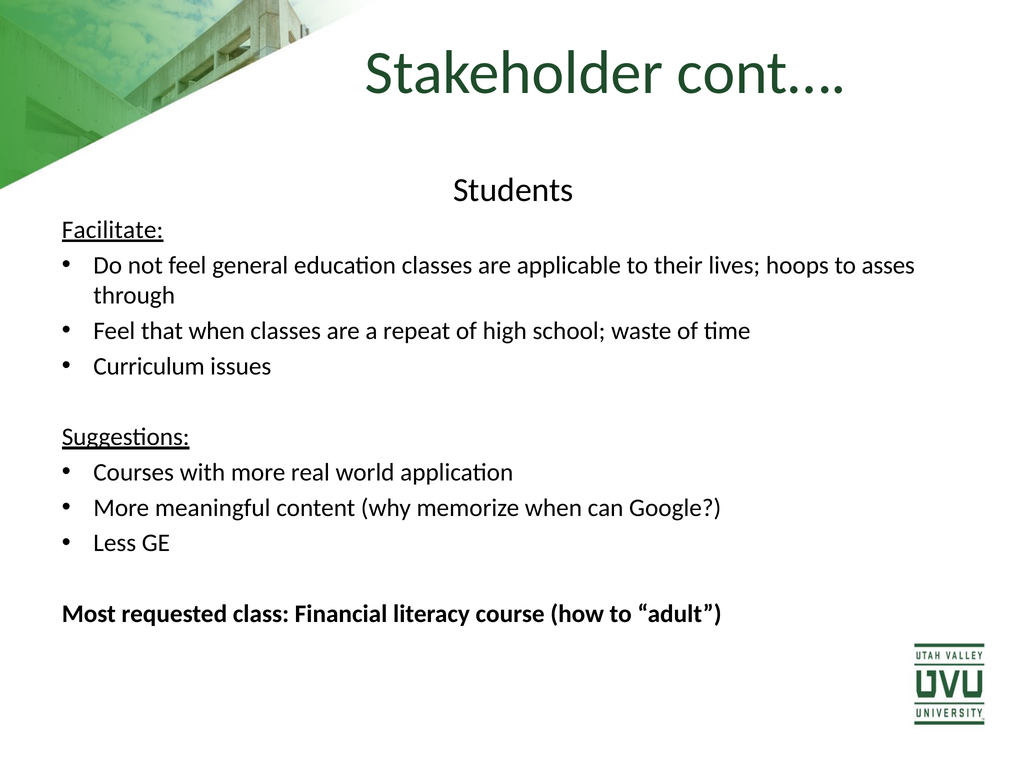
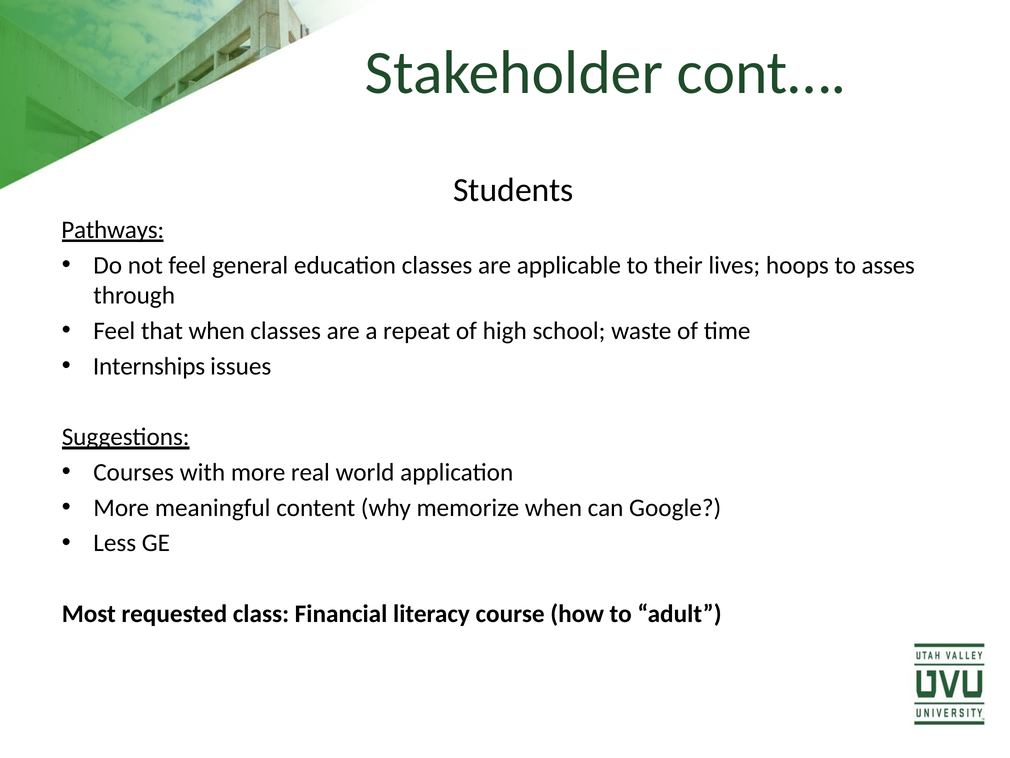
Facilitate: Facilitate -> Pathways (113, 230)
Curriculum: Curriculum -> Internships (149, 366)
